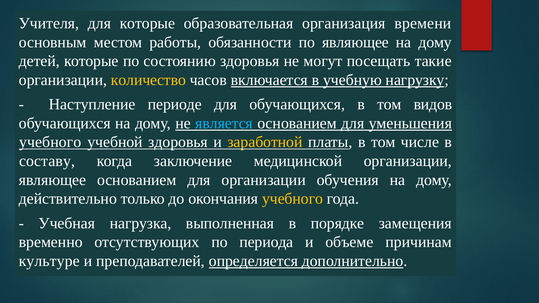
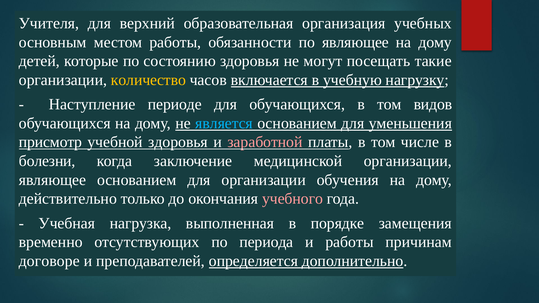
для которые: которые -> верхний (147, 23)
времени: времени -> учебных (423, 23)
учебного: учебного -> присмотр (50, 142)
заработной colour: yellow -> pink (265, 142)
составу: составу -> болезни (47, 161)
учебного colour: yellow -> pink (293, 199)
и объеме: объеме -> работы (349, 242)
культуре: культуре -> договоре (49, 261)
